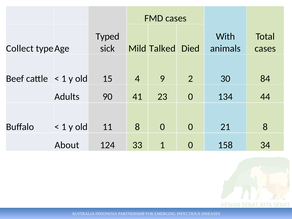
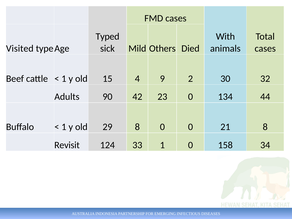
Collect: Collect -> Visited (20, 48)
Talked: Talked -> Others (162, 48)
84: 84 -> 32 (265, 79)
41: 41 -> 42 (137, 97)
11: 11 -> 29 (107, 127)
About: About -> Revisit (67, 145)
